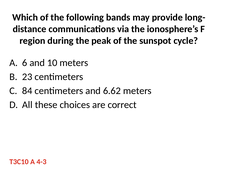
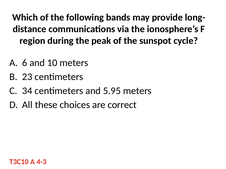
84: 84 -> 34 (27, 91)
6.62: 6.62 -> 5.95 (112, 91)
